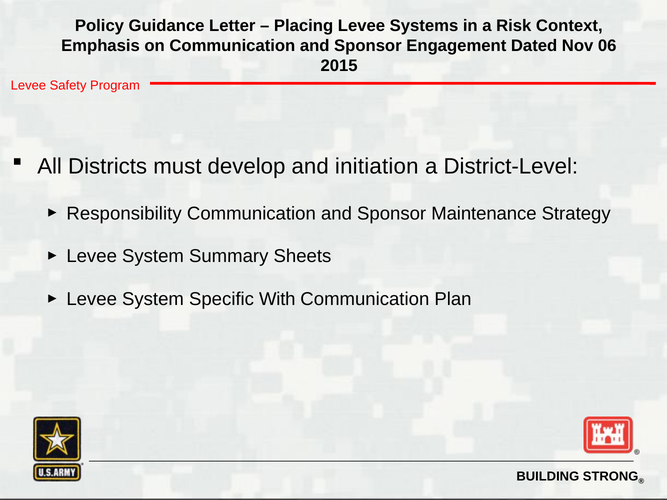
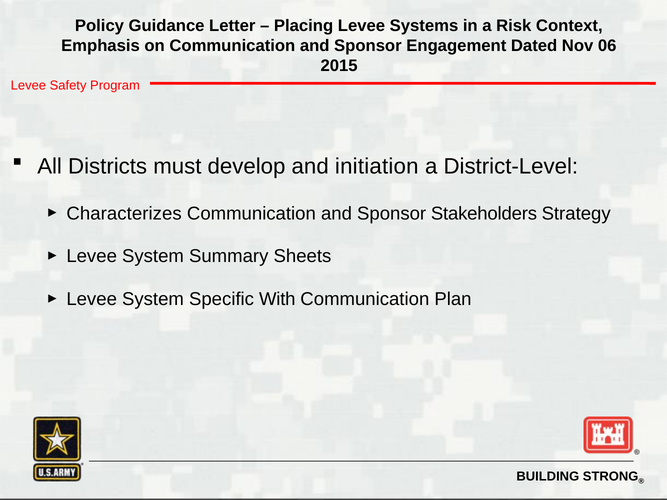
Responsibility: Responsibility -> Characterizes (124, 214)
Maintenance: Maintenance -> Stakeholders (484, 214)
